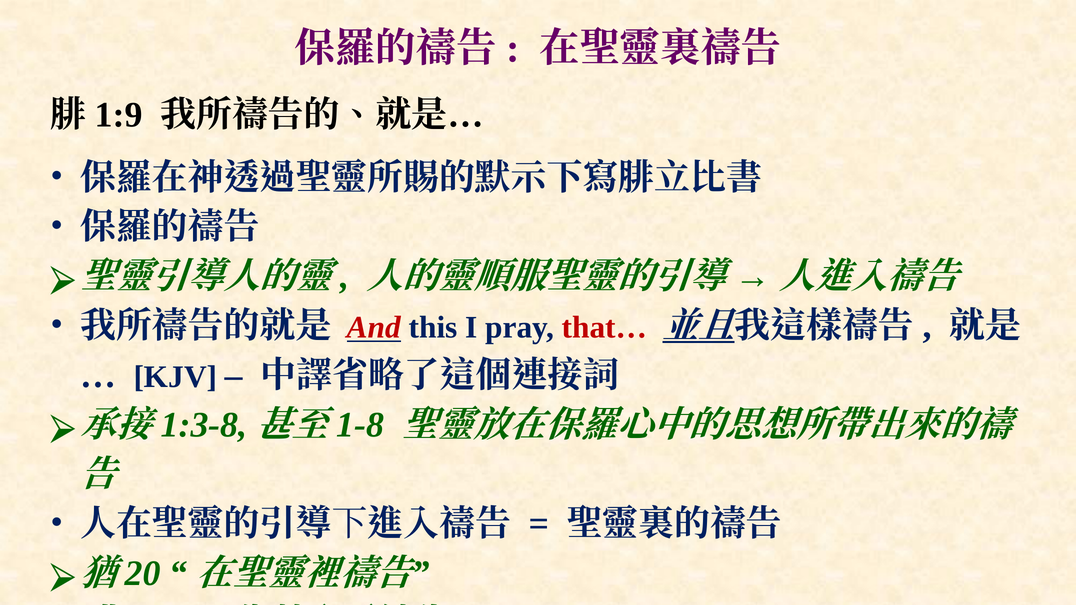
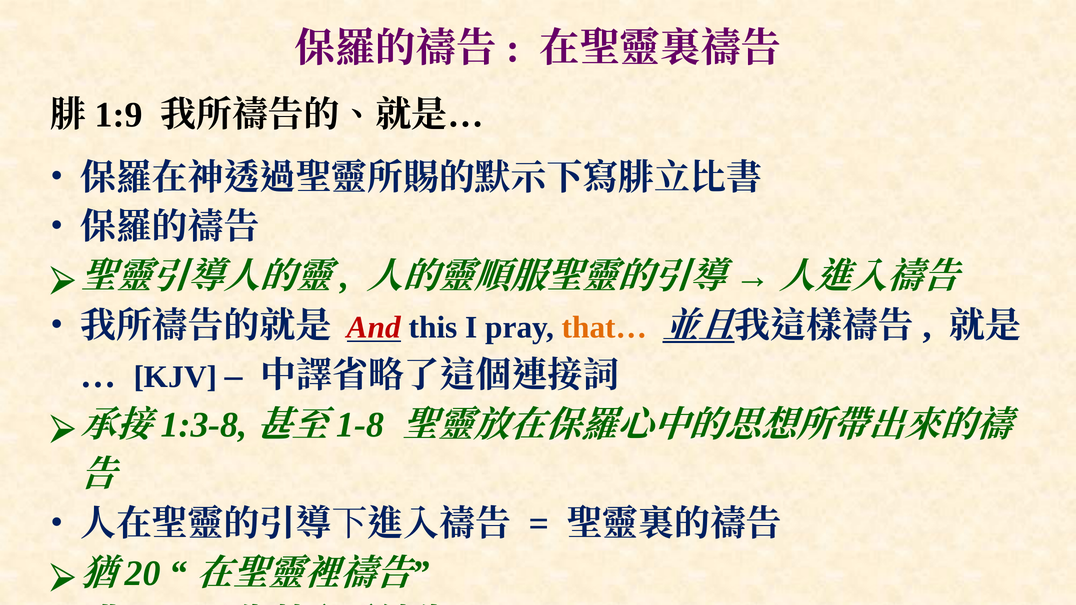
that… colour: red -> orange (604, 328)
